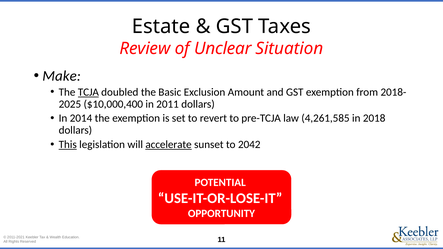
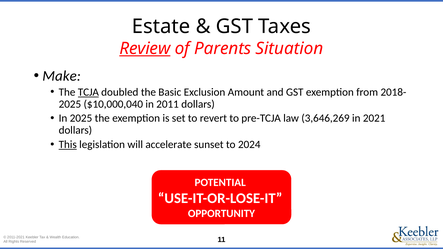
Review underline: none -> present (145, 49)
Unclear: Unclear -> Parents (223, 49)
$10,000,400: $10,000,400 -> $10,000,040 (113, 104)
In 2014: 2014 -> 2025 (81, 118)
4,261,585: 4,261,585 -> 3,646,269 (325, 118)
2018: 2018 -> 2021 (374, 118)
accelerate underline: present -> none (169, 145)
2042: 2042 -> 2024 (249, 145)
